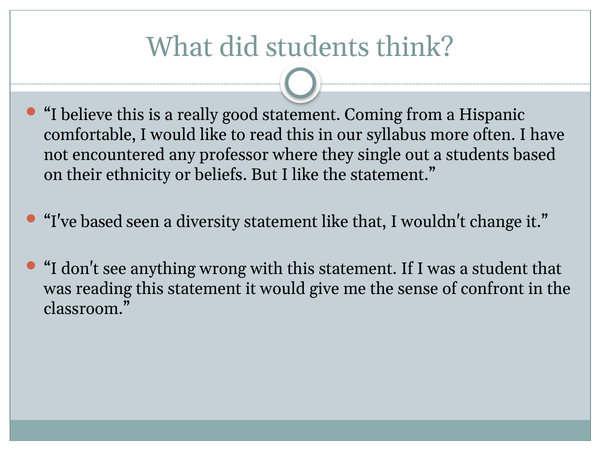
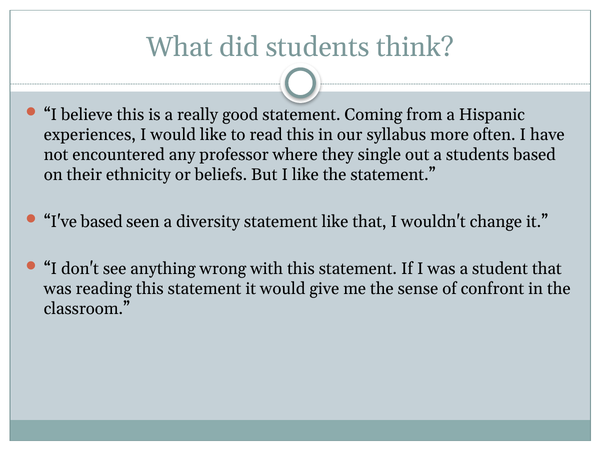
comfortable: comfortable -> experiences (90, 135)
